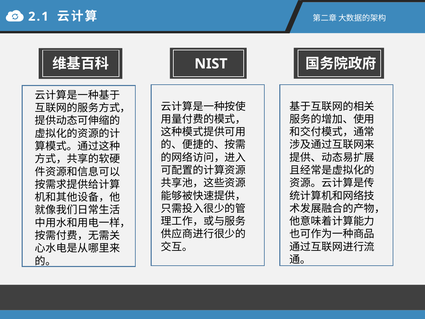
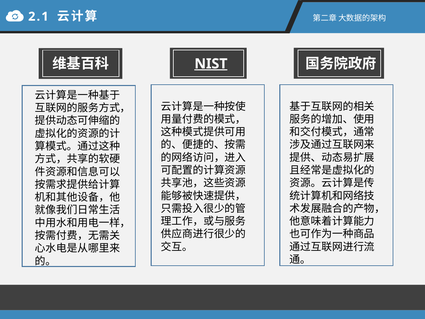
NIST underline: none -> present (211, 64)
